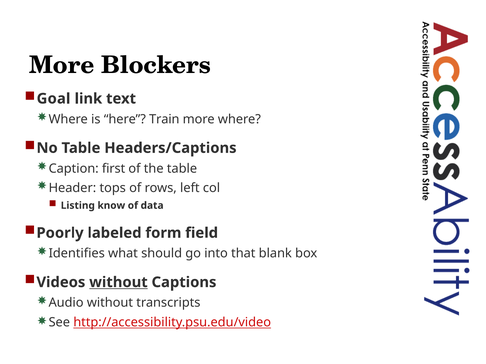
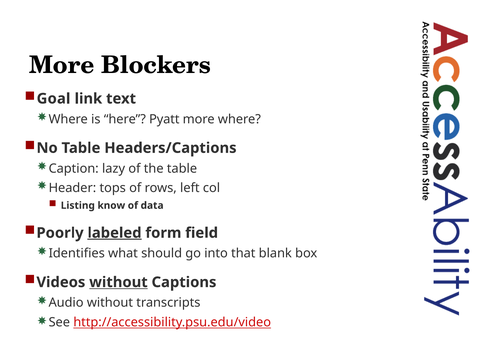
Train: Train -> Pyatt (164, 119)
first: first -> lazy (114, 169)
labeled underline: none -> present (114, 233)
